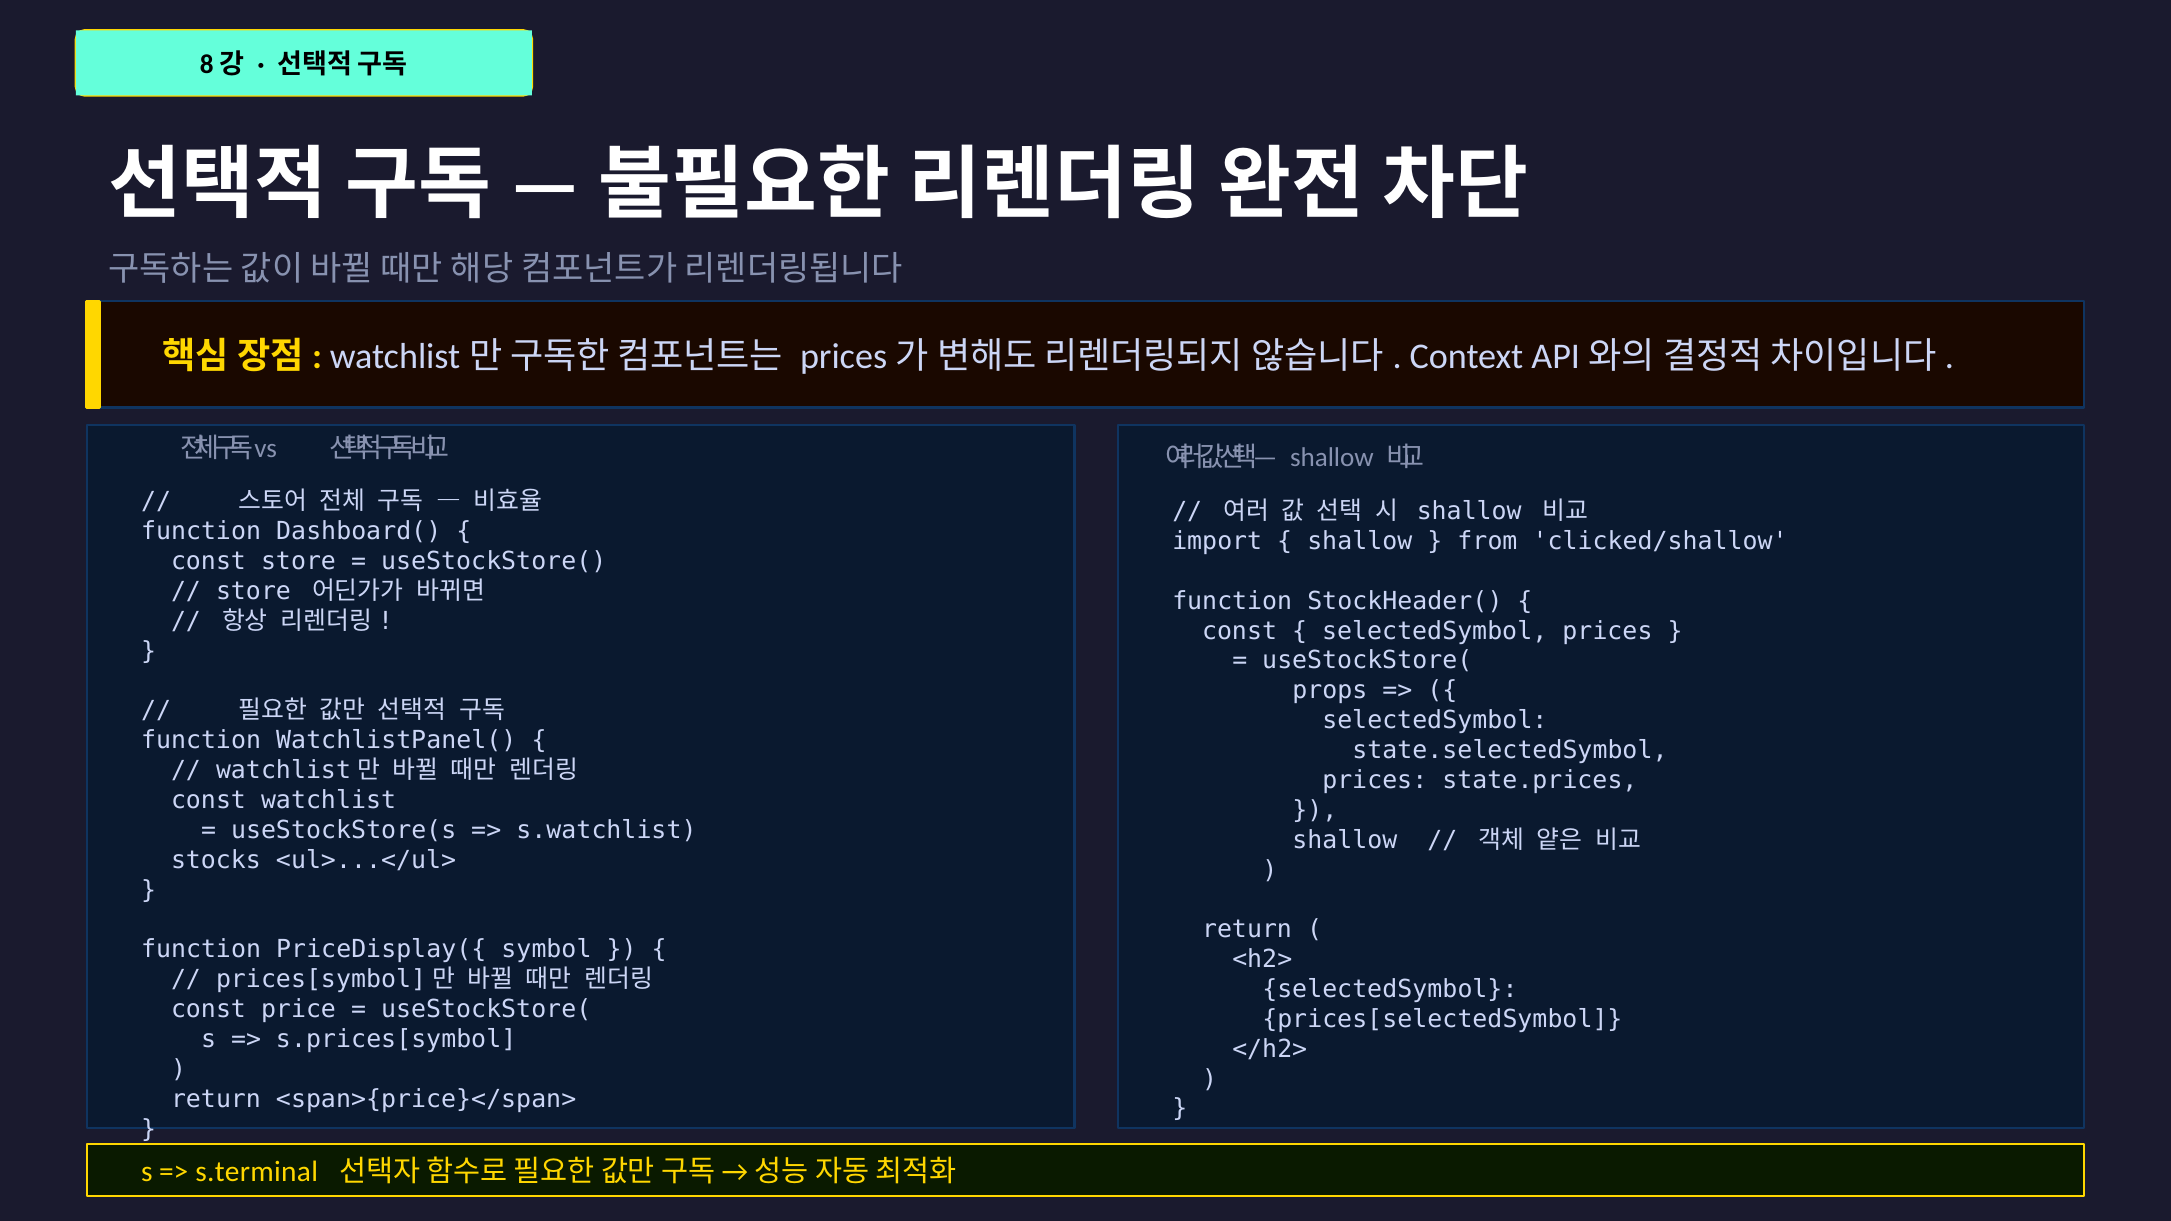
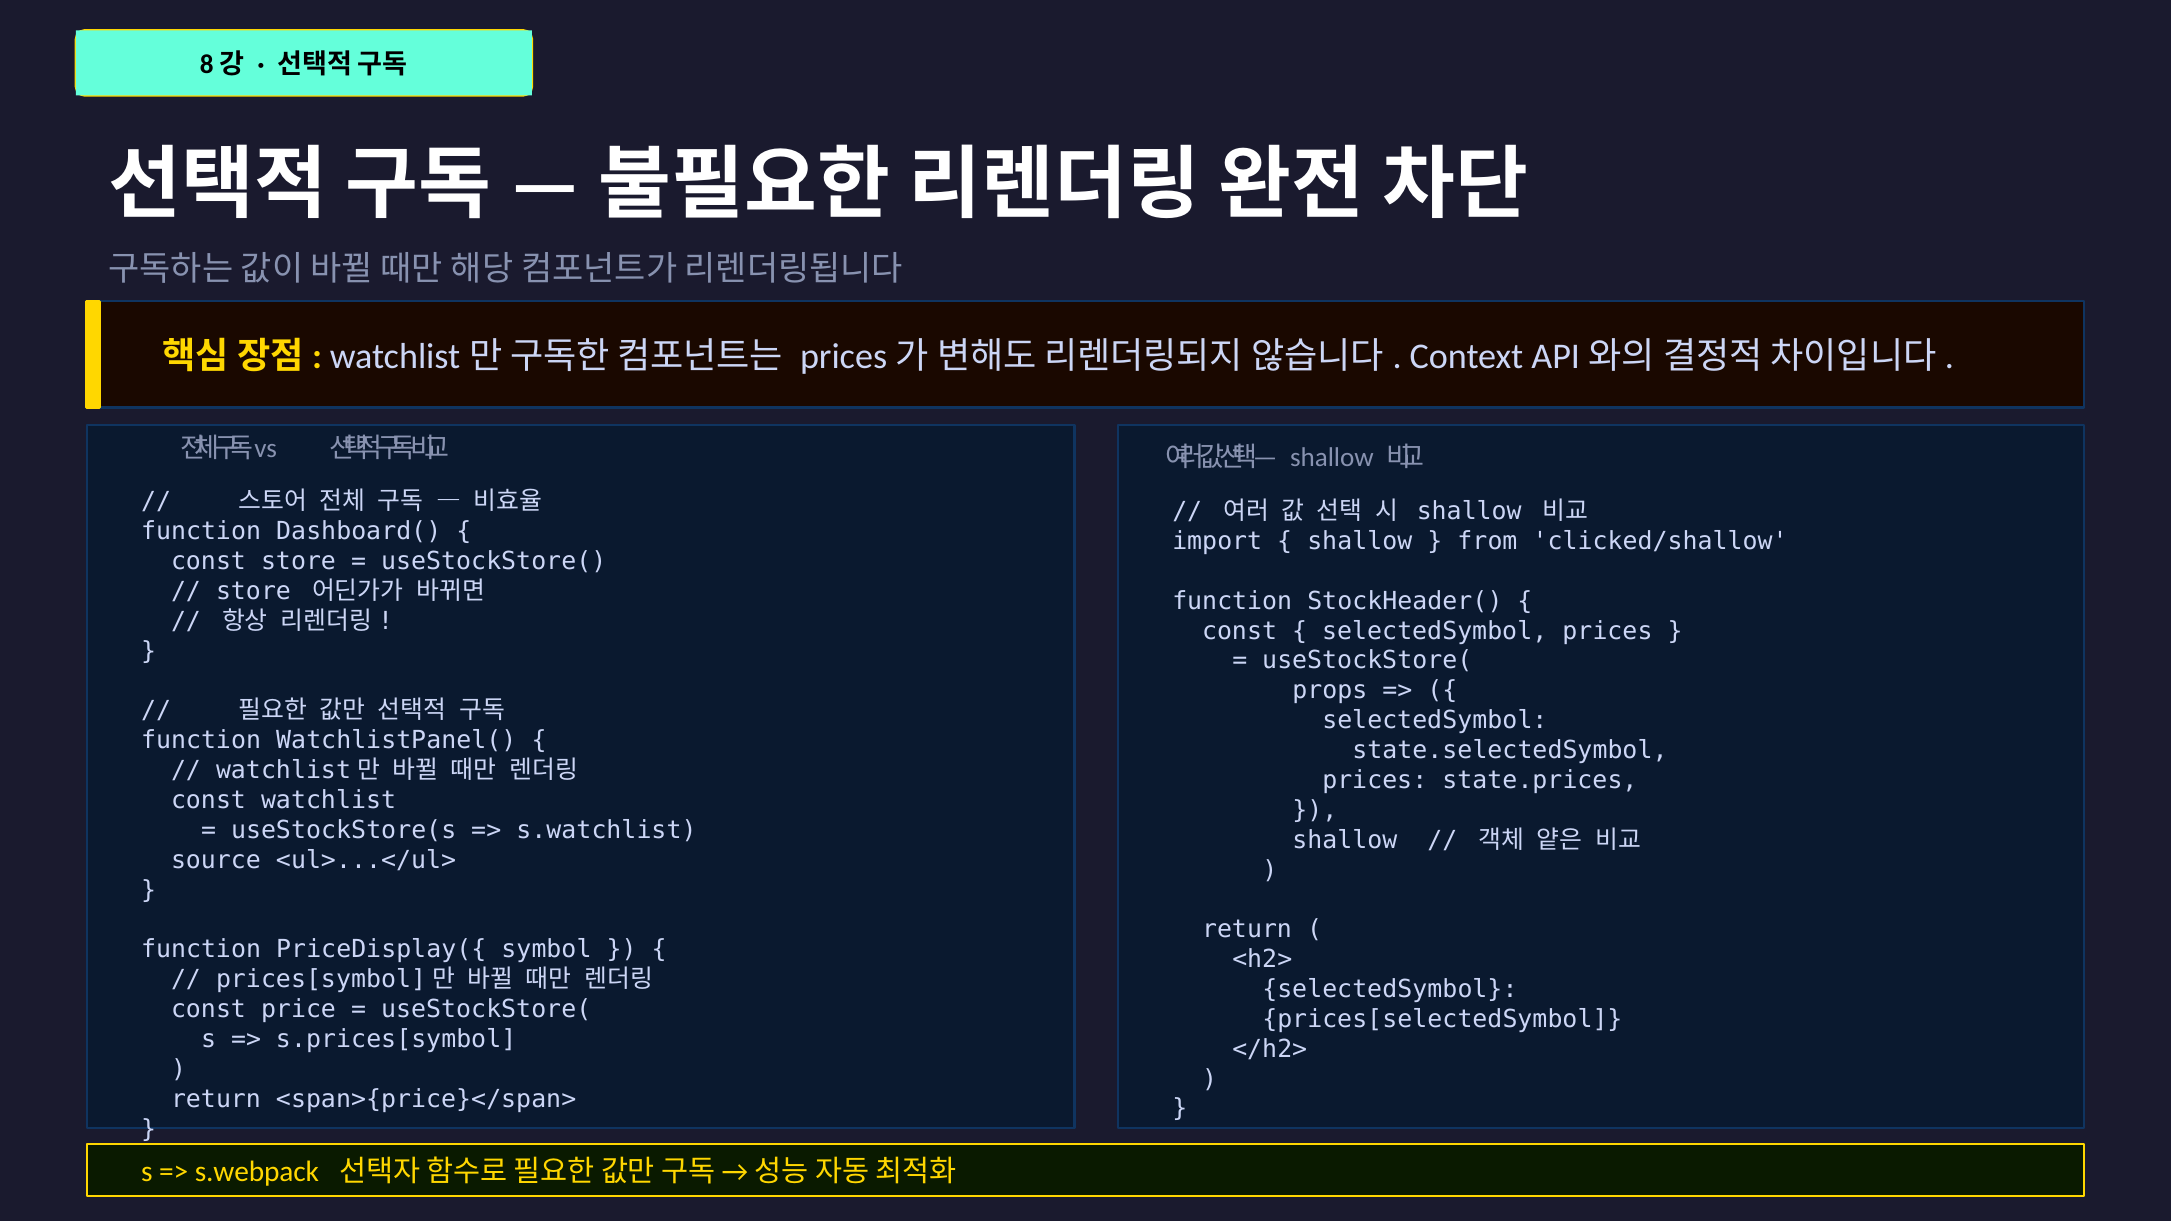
stocks: stocks -> source (216, 860)
s.terminal: s.terminal -> s.webpack (257, 1172)
